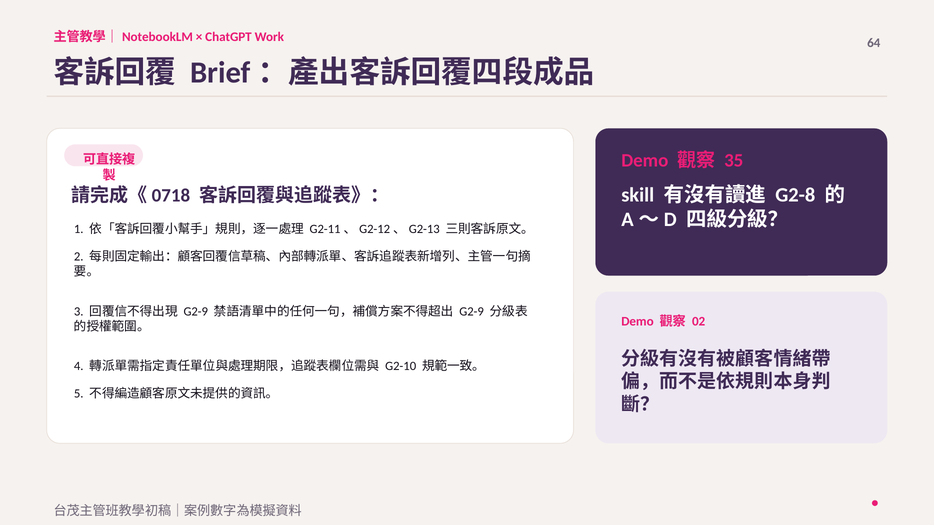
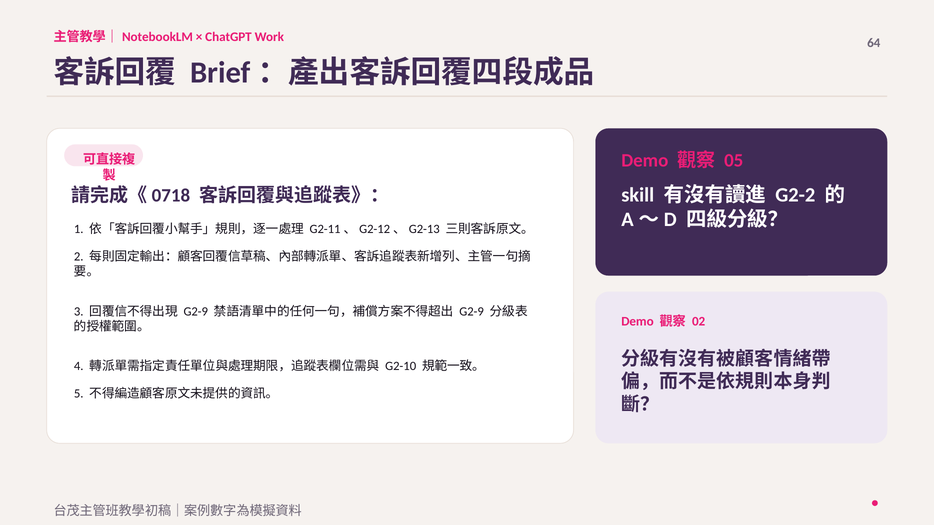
35: 35 -> 05 (734, 161)
G2-8: G2-8 -> G2-2 (795, 195)
